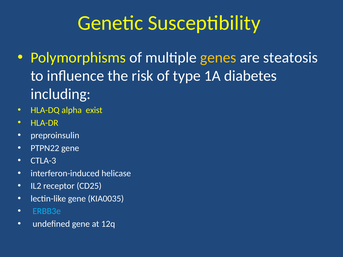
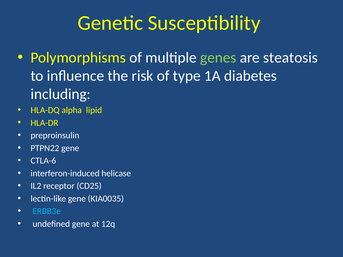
genes colour: yellow -> light green (218, 58)
exist: exist -> lipid (94, 110)
CTLA-3: CTLA-3 -> CTLA-6 (43, 161)
